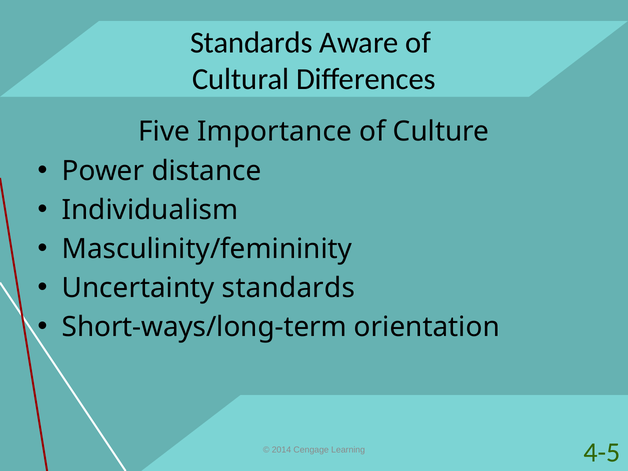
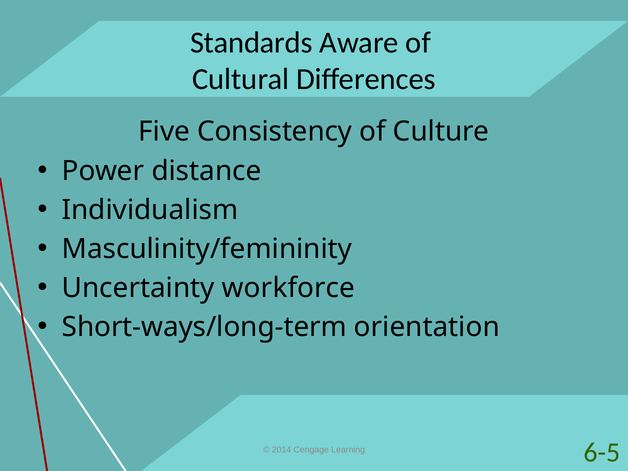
Importance: Importance -> Consistency (275, 132)
Uncertainty standards: standards -> workforce (288, 288)
4-5: 4-5 -> 6-5 (602, 453)
